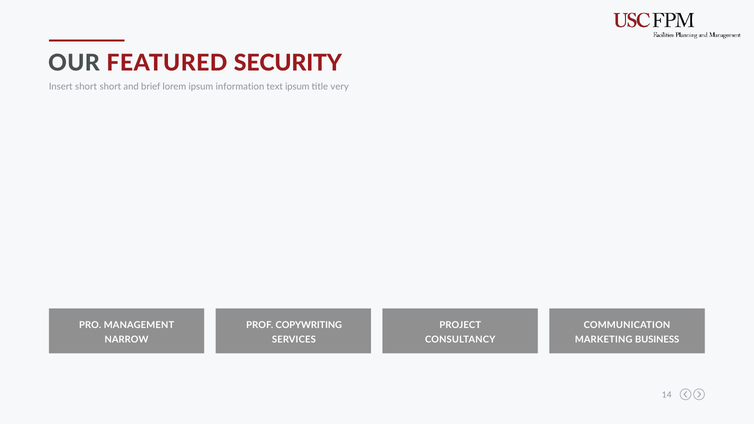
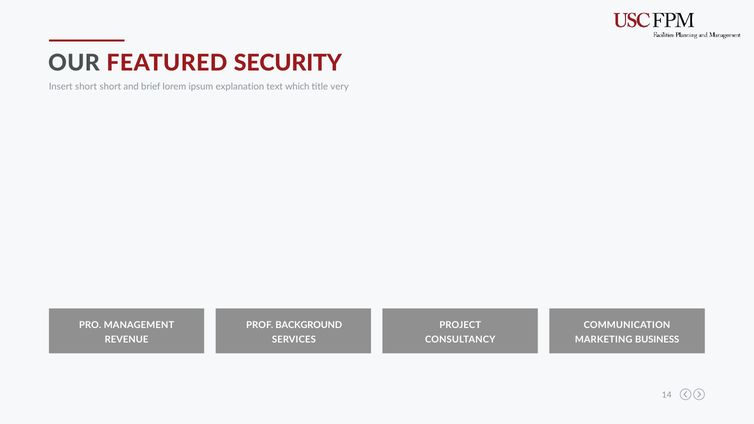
information: information -> explanation (240, 87)
text ipsum: ipsum -> which (297, 87)
COPYWRITING: COPYWRITING -> BACKGROUND (309, 325)
NARROW: NARROW -> REVENUE (127, 340)
